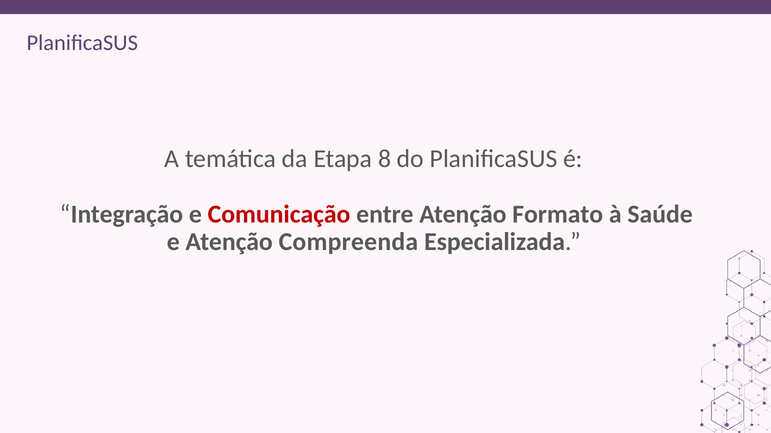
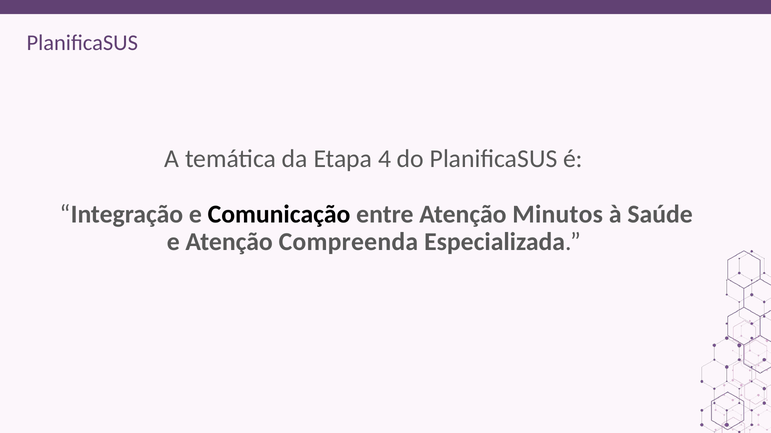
8: 8 -> 4 (385, 159)
Comunicação colour: red -> black (279, 214)
Formato: Formato -> Minutos (558, 214)
